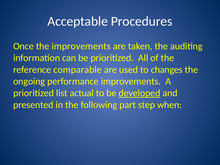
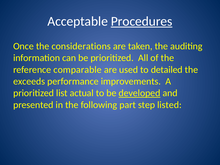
Procedures underline: none -> present (142, 21)
the improvements: improvements -> considerations (81, 46)
changes: changes -> detailed (167, 70)
ongoing: ongoing -> exceeds (29, 81)
when: when -> listed (169, 105)
